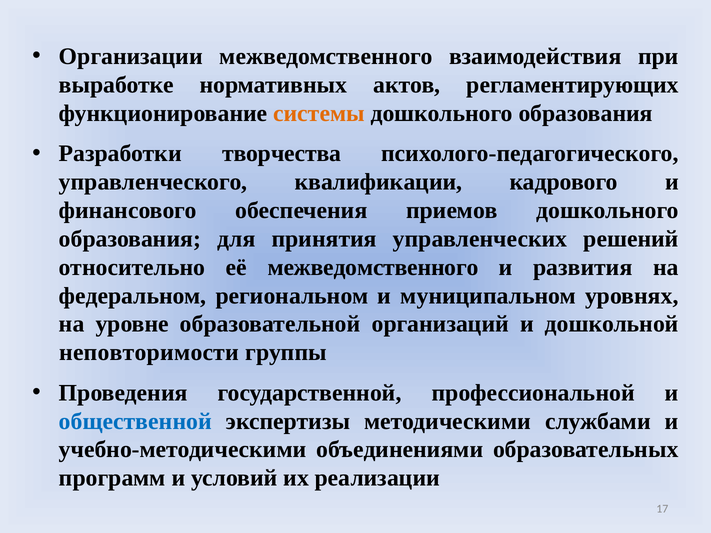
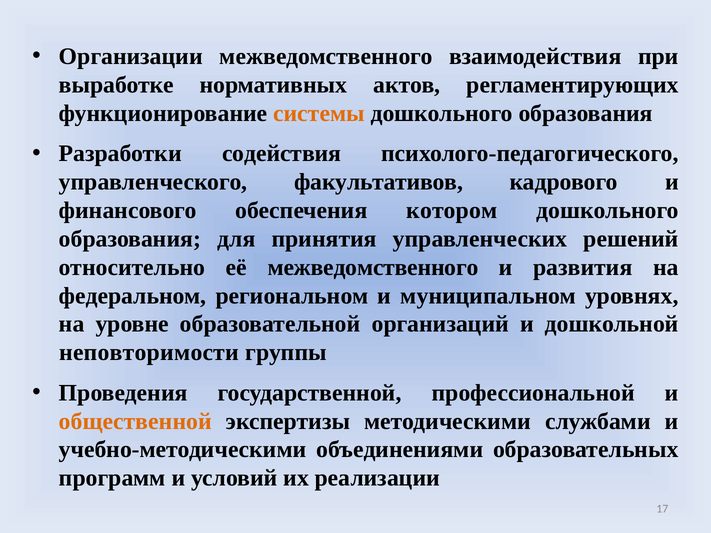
творчества: творчества -> содействия (282, 154)
квалификации: квалификации -> факультативов (379, 182)
приемов: приемов -> котором (452, 211)
общественной colour: blue -> orange (135, 421)
